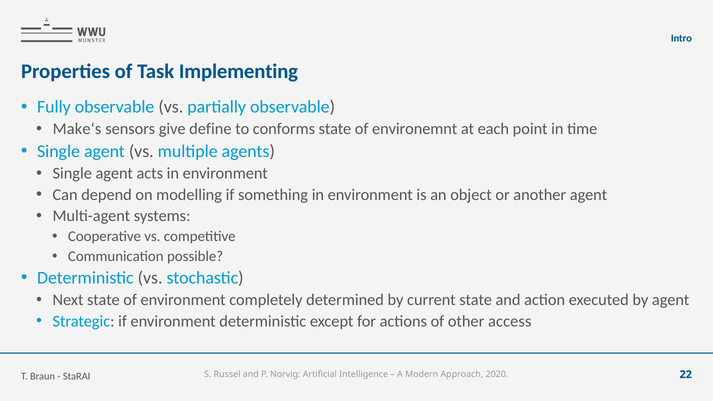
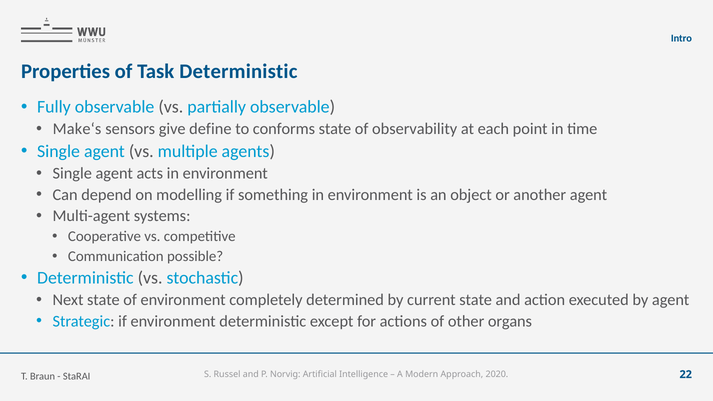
Task Implementing: Implementing -> Deterministic (238, 71)
environemnt: environemnt -> observability (415, 129)
access: access -> organs (510, 321)
